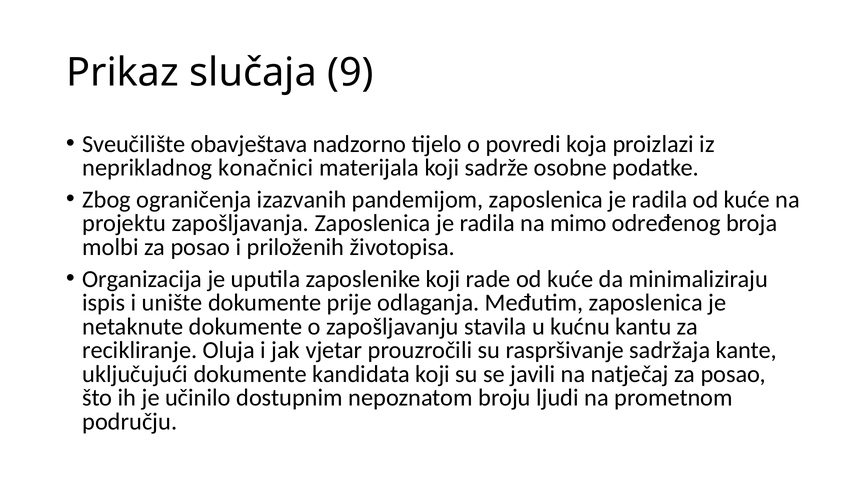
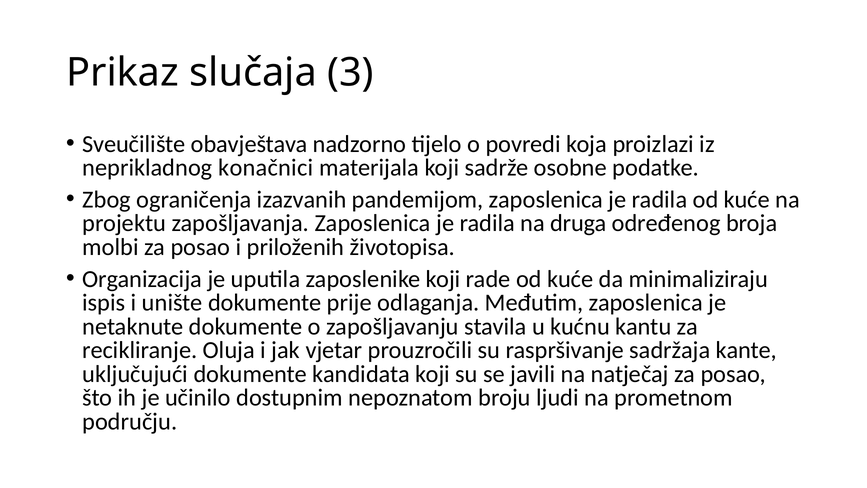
9: 9 -> 3 (351, 73)
mimo: mimo -> druga (578, 223)
